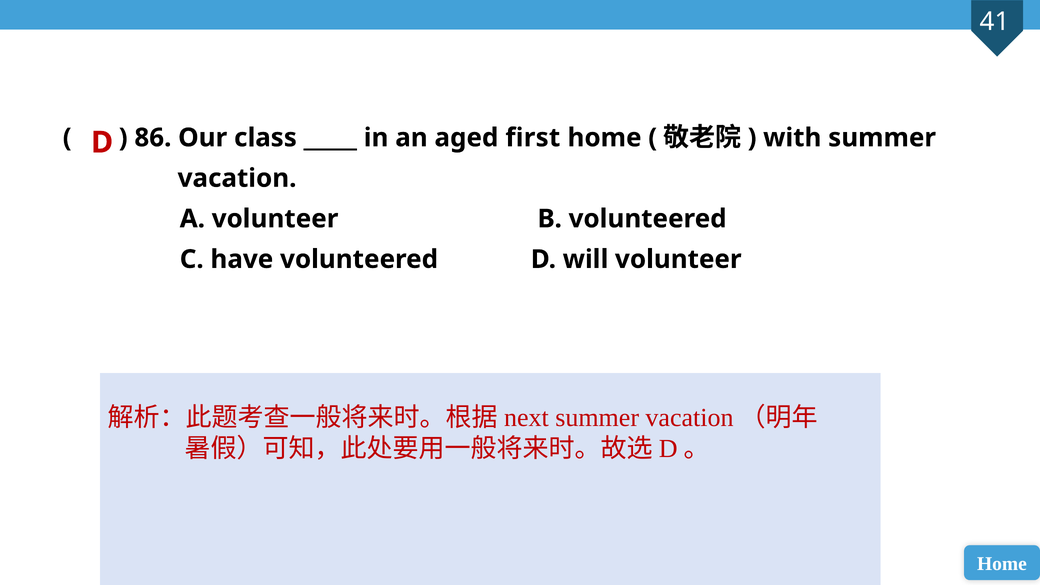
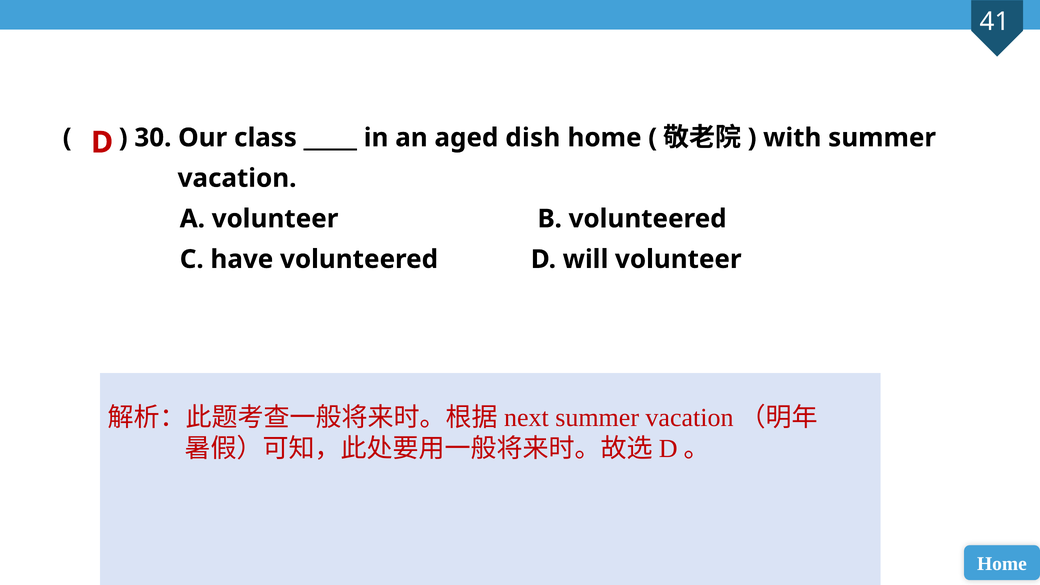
86: 86 -> 30 (153, 138)
first: first -> dish (533, 138)
